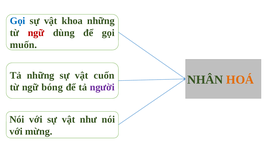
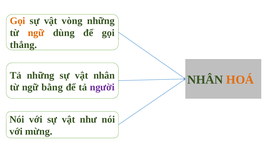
Gọi colour: blue -> orange (18, 21)
khoa: khoa -> vòng (72, 21)
ngữ colour: red -> orange (36, 33)
muốn: muốn -> thẳng (23, 45)
vật cuốn: cuốn -> nhân (104, 75)
bóng: bóng -> bằng (52, 87)
